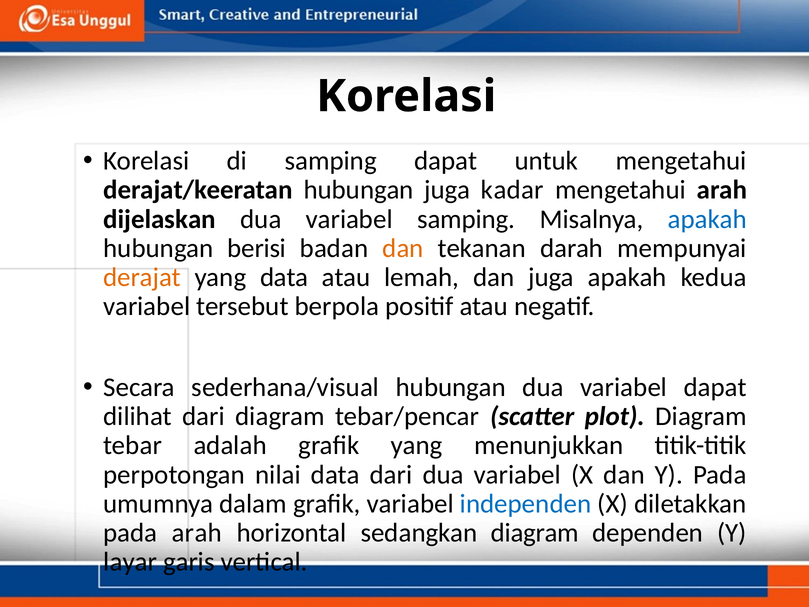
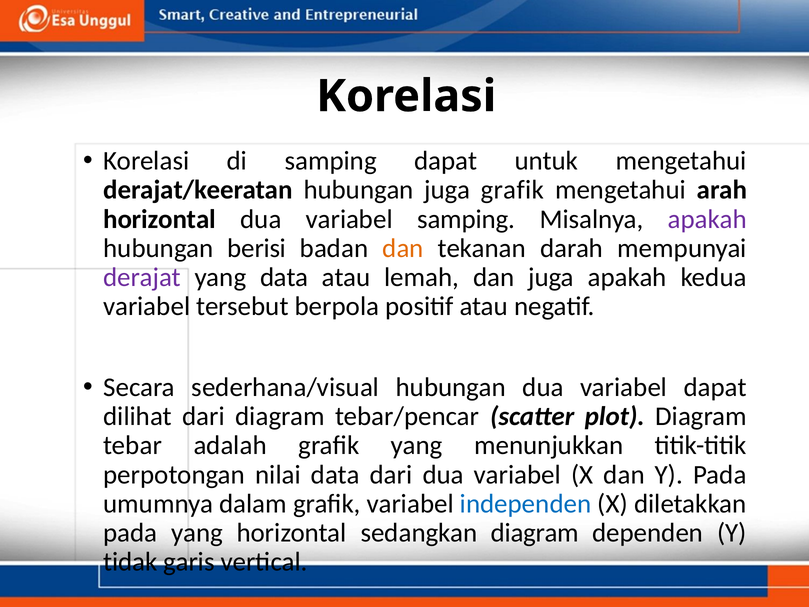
juga kadar: kadar -> grafik (512, 190)
dijelaskan: dijelaskan -> horizontal (160, 219)
apakah colour: blue -> purple (707, 219)
derajat colour: orange -> purple (142, 277)
pada arah: arah -> yang (197, 533)
layar: layar -> tidak (130, 562)
